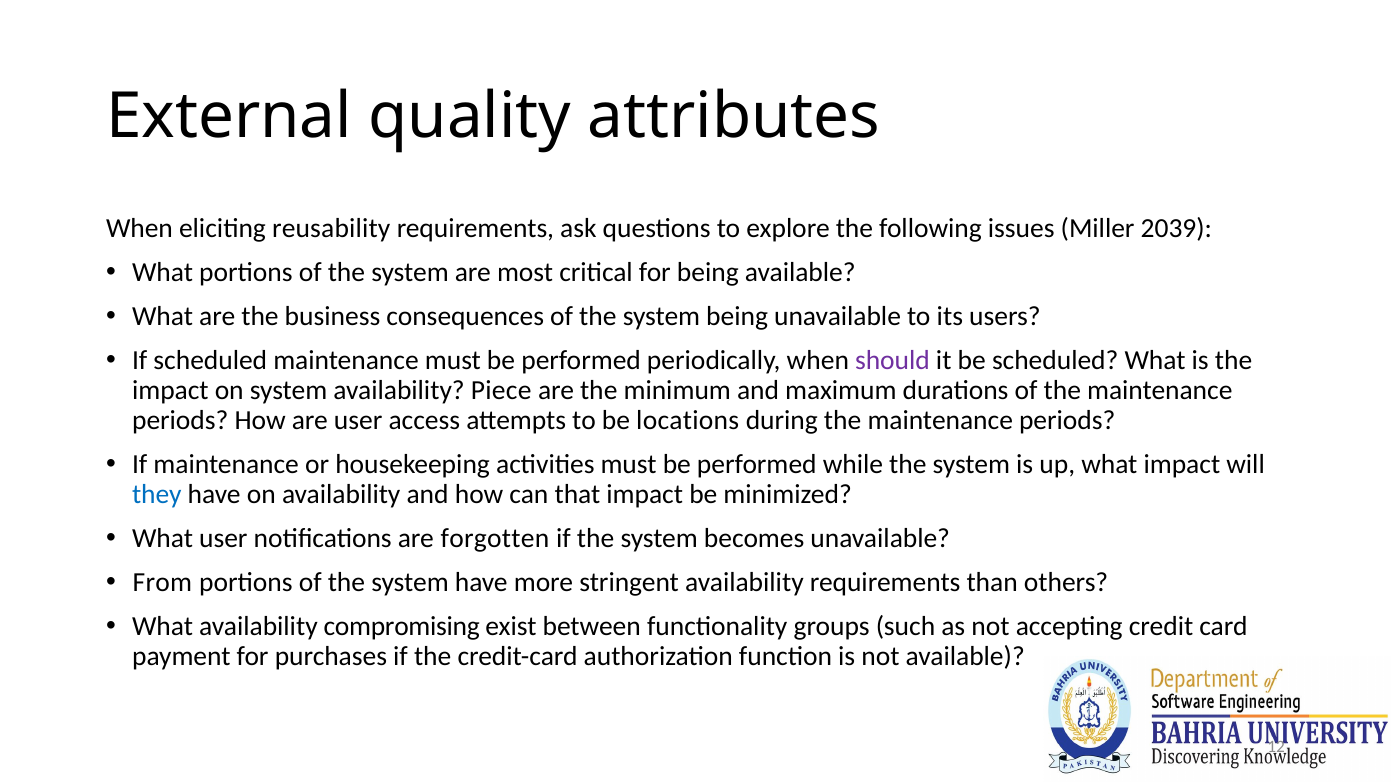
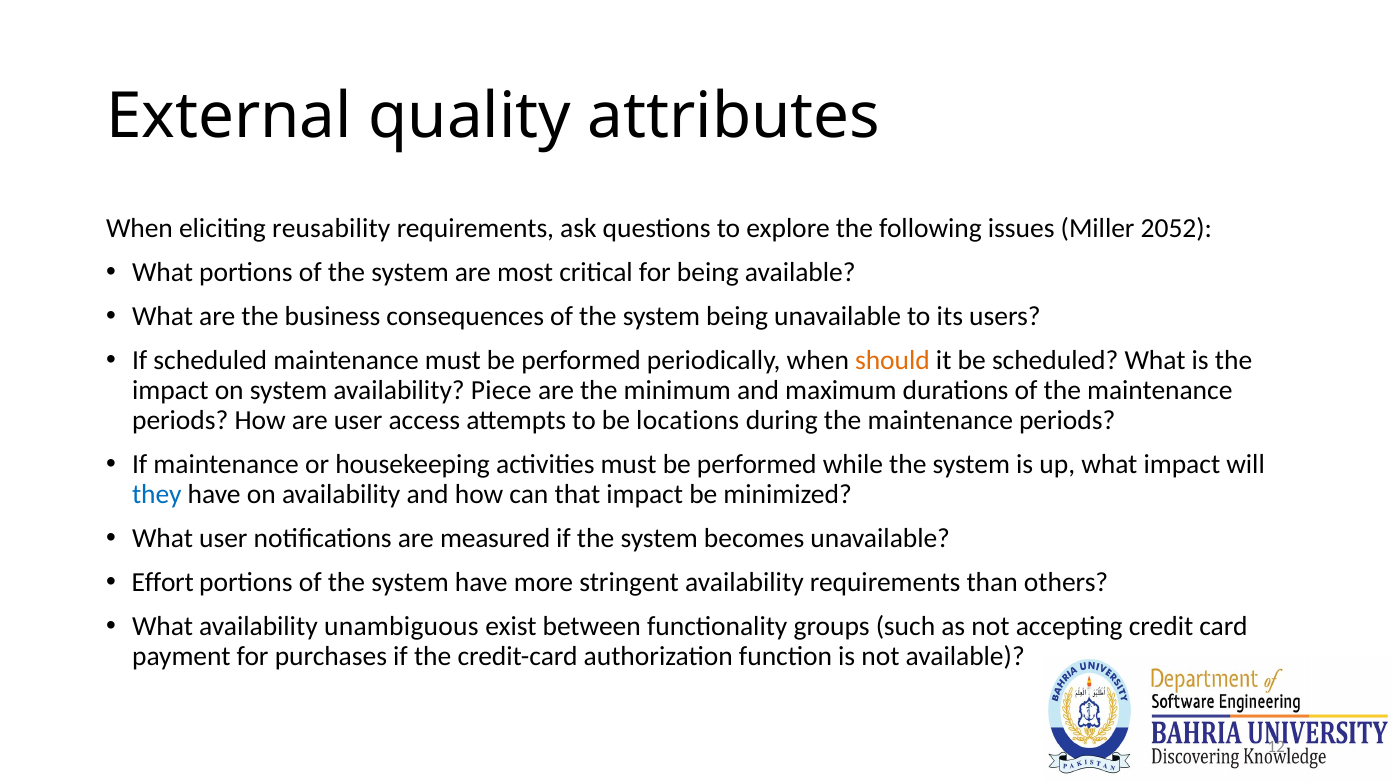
2039: 2039 -> 2052 (1176, 228)
should colour: purple -> orange (892, 361)
forgotten: forgotten -> measured (495, 539)
From: From -> Effort (163, 583)
compromising: compromising -> unambiguous (401, 627)
